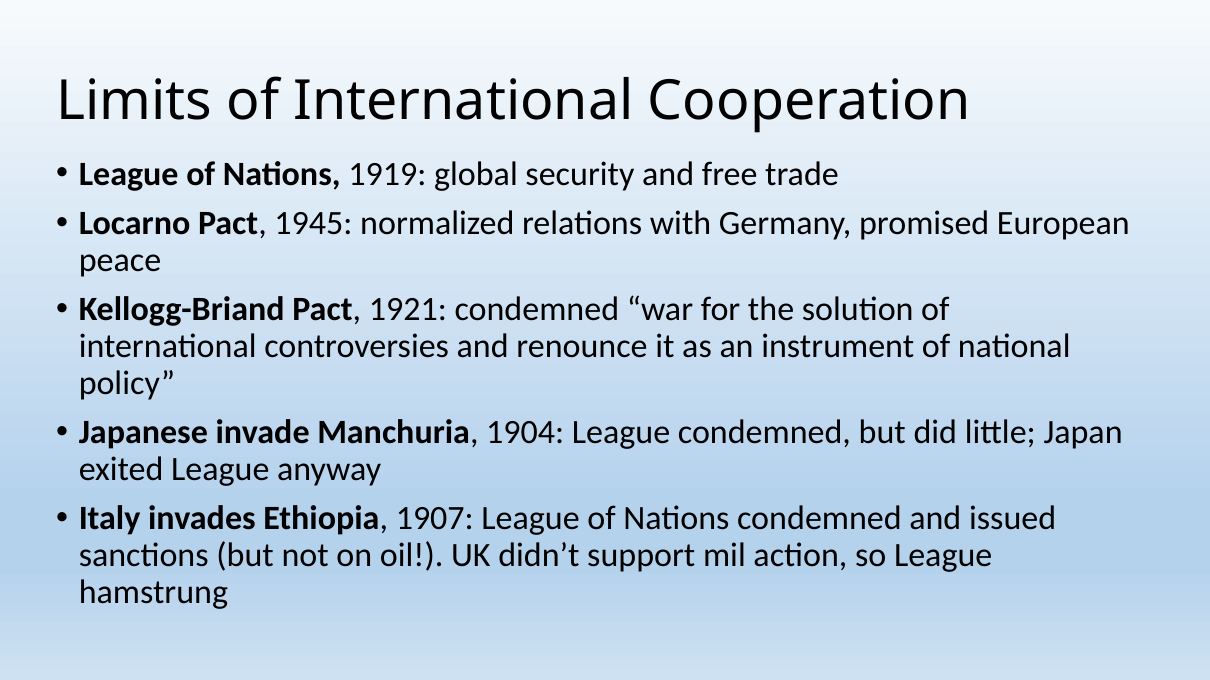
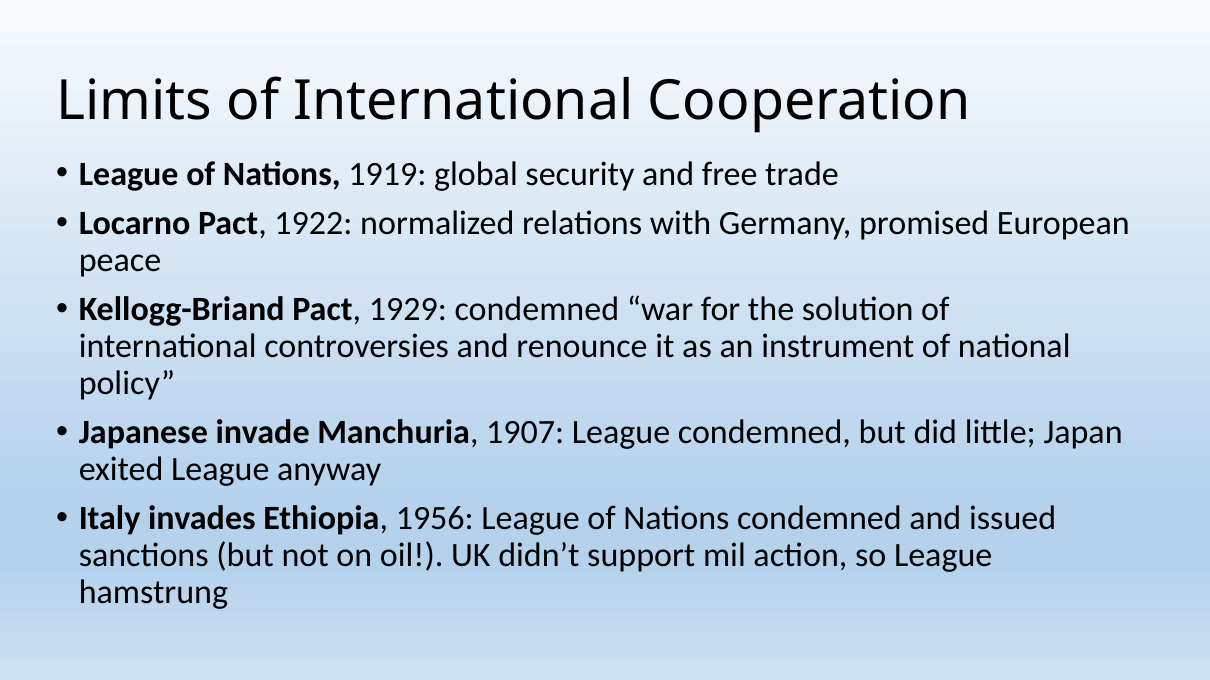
1945: 1945 -> 1922 (313, 223)
1921: 1921 -> 1929 (408, 310)
1904: 1904 -> 1907 (525, 433)
1907: 1907 -> 1956 (435, 519)
